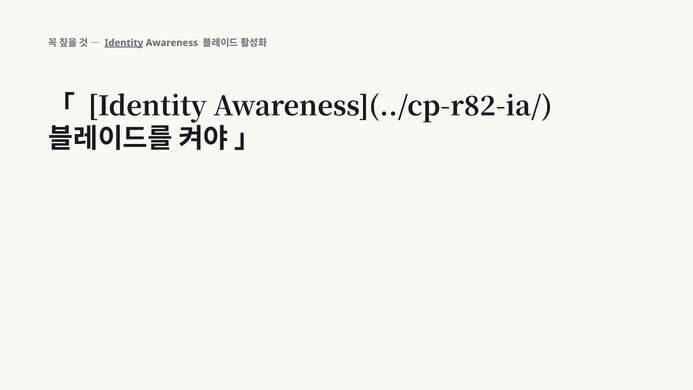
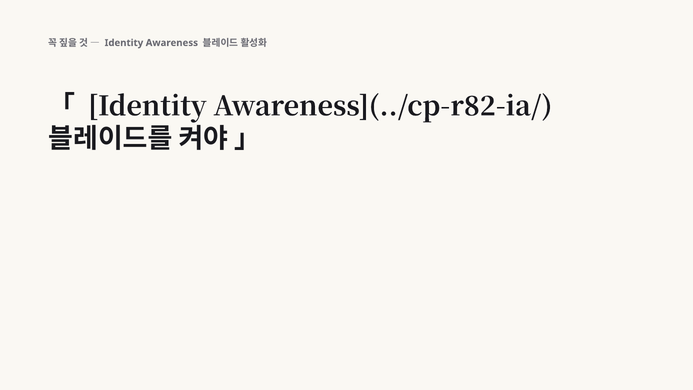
Identity underline: present -> none (124, 43)
